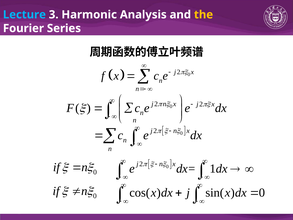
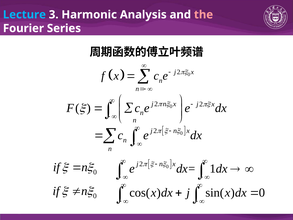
the colour: yellow -> pink (204, 15)
